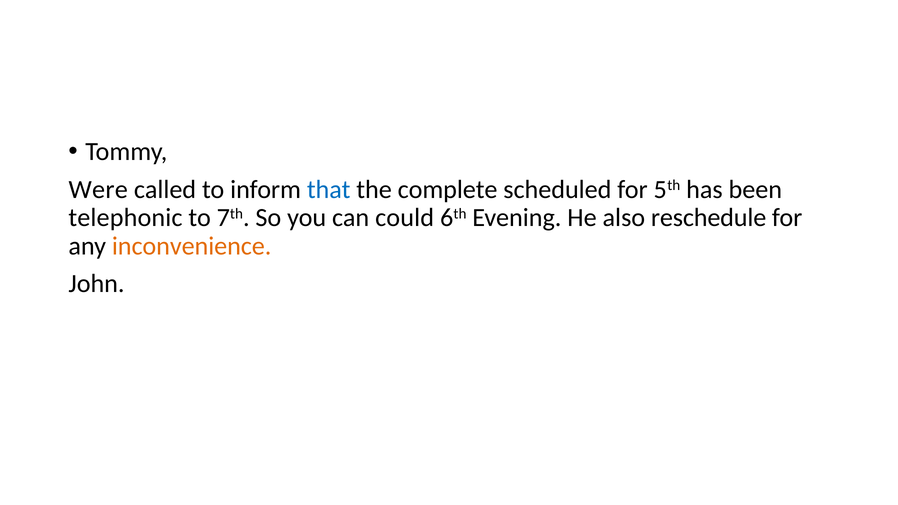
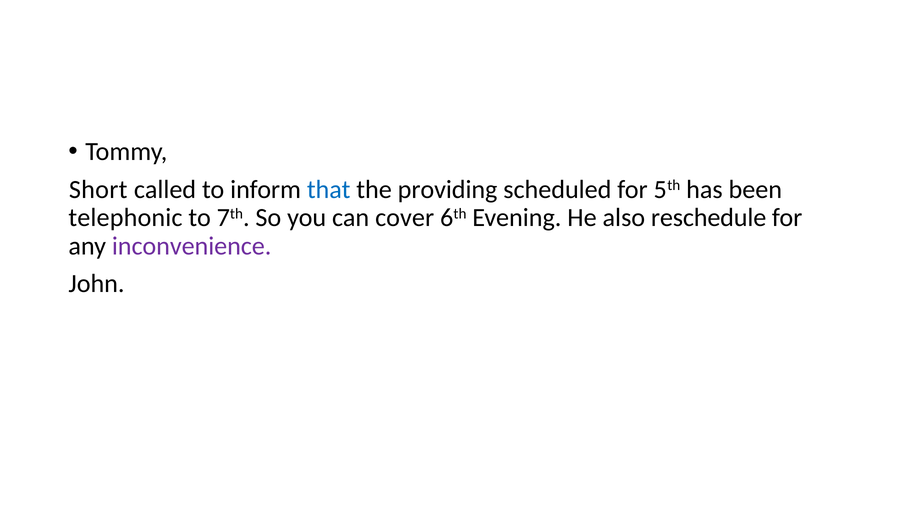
Were: Were -> Short (98, 189)
complete: complete -> providing (448, 189)
could: could -> cover (405, 218)
inconvenience colour: orange -> purple (192, 246)
